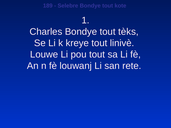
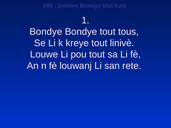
Charles: Charles -> Bondye (46, 32)
tèks: tèks -> tous (128, 32)
